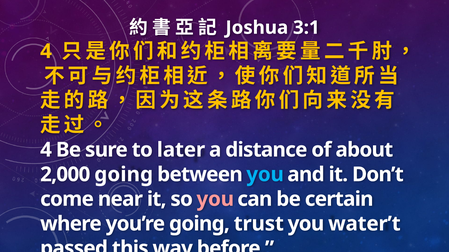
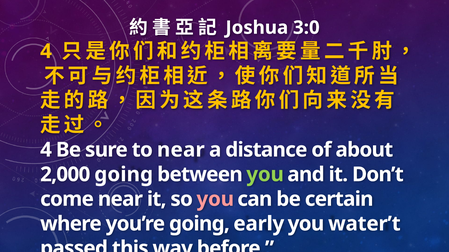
3:1: 3:1 -> 3:0 (306, 28)
to later: later -> near (181, 150)
you colour: light blue -> light green (265, 175)
trust: trust -> early (259, 224)
